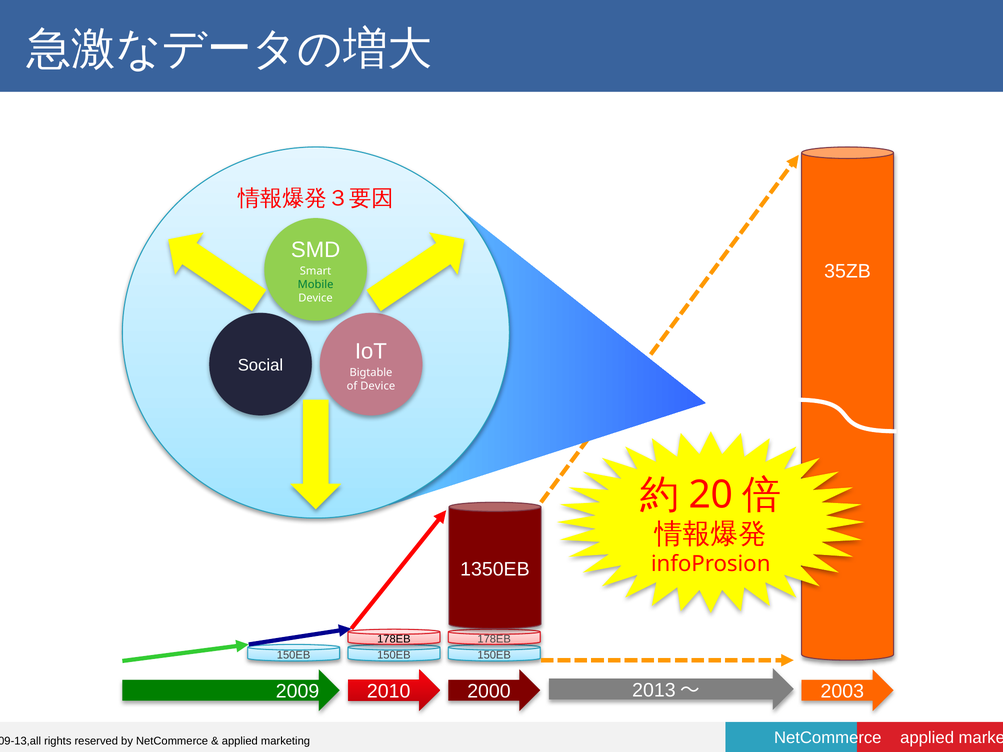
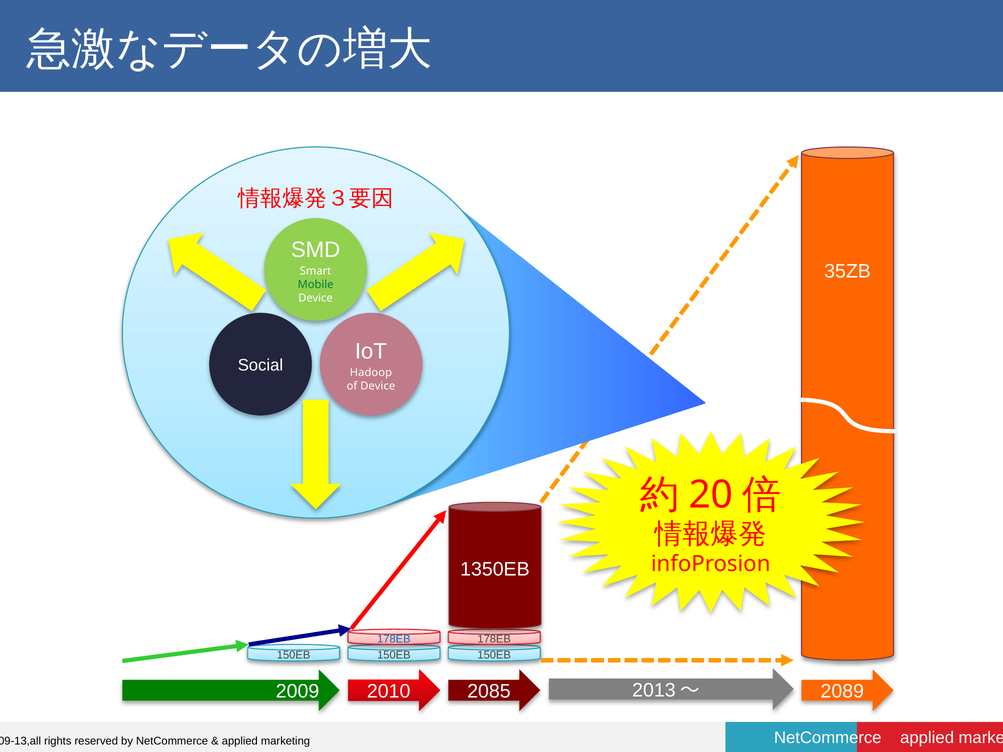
Bigtable: Bigtable -> Hadoop (371, 373)
178EB colour: black -> blue (394, 639)
2000: 2000 -> 2085 (489, 692)
2003: 2003 -> 2089 (842, 692)
